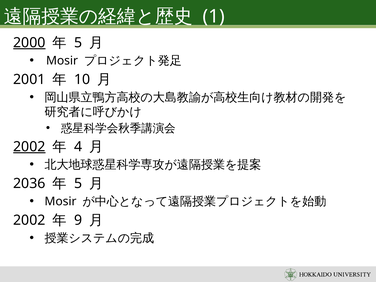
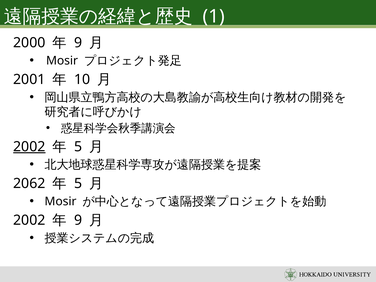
2000 underline: present -> none (29, 43)
5: 5 -> 9 (78, 43)
4: 4 -> 5 (78, 147)
2036: 2036 -> 2062 (29, 183)
